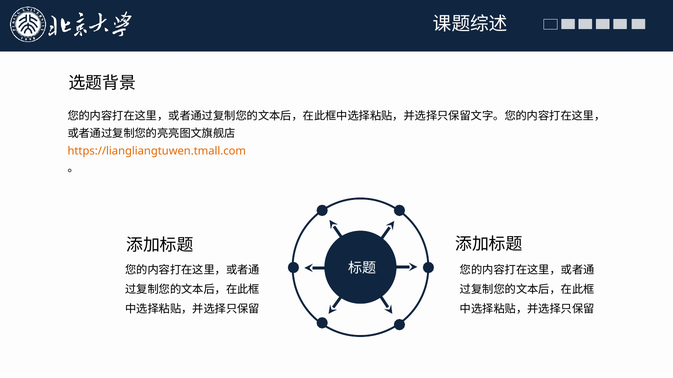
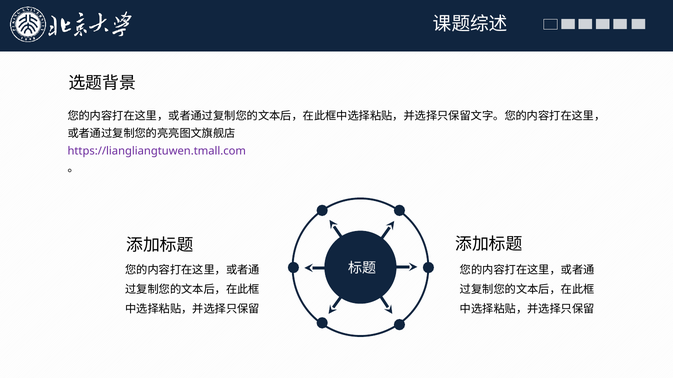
https://liangliangtuwen.tmall.com colour: orange -> purple (157, 151)
